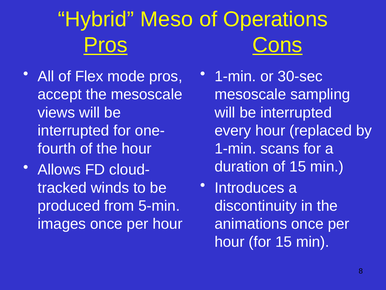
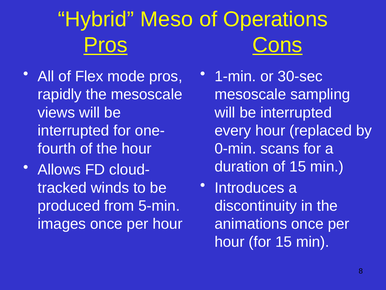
accept: accept -> rapidly (60, 94)
1-min: 1-min -> 0-min (235, 148)
